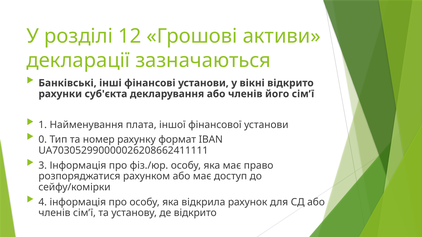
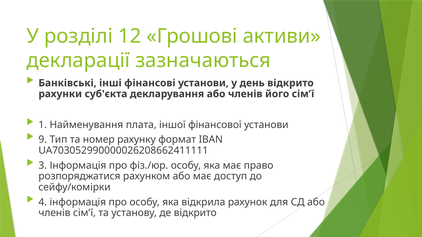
вікні: вікні -> день (252, 83)
0: 0 -> 9 (43, 140)
